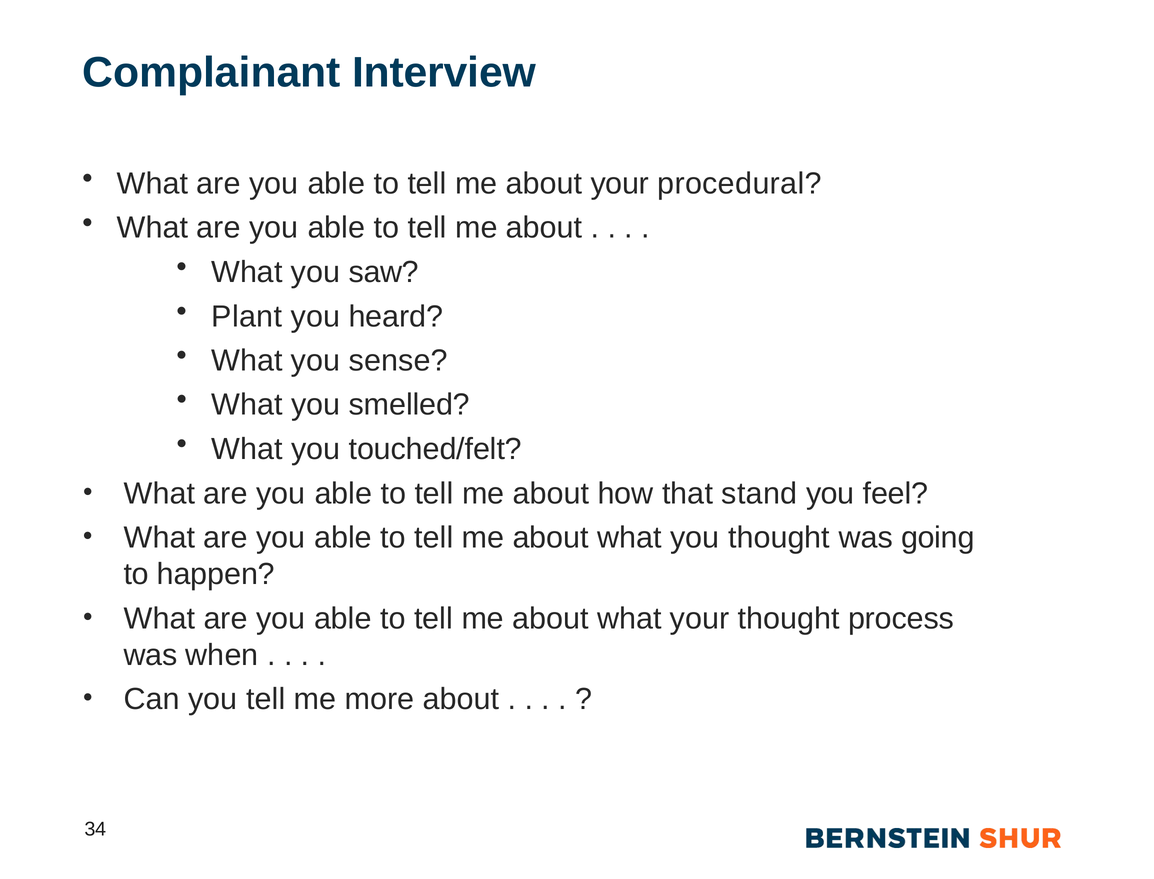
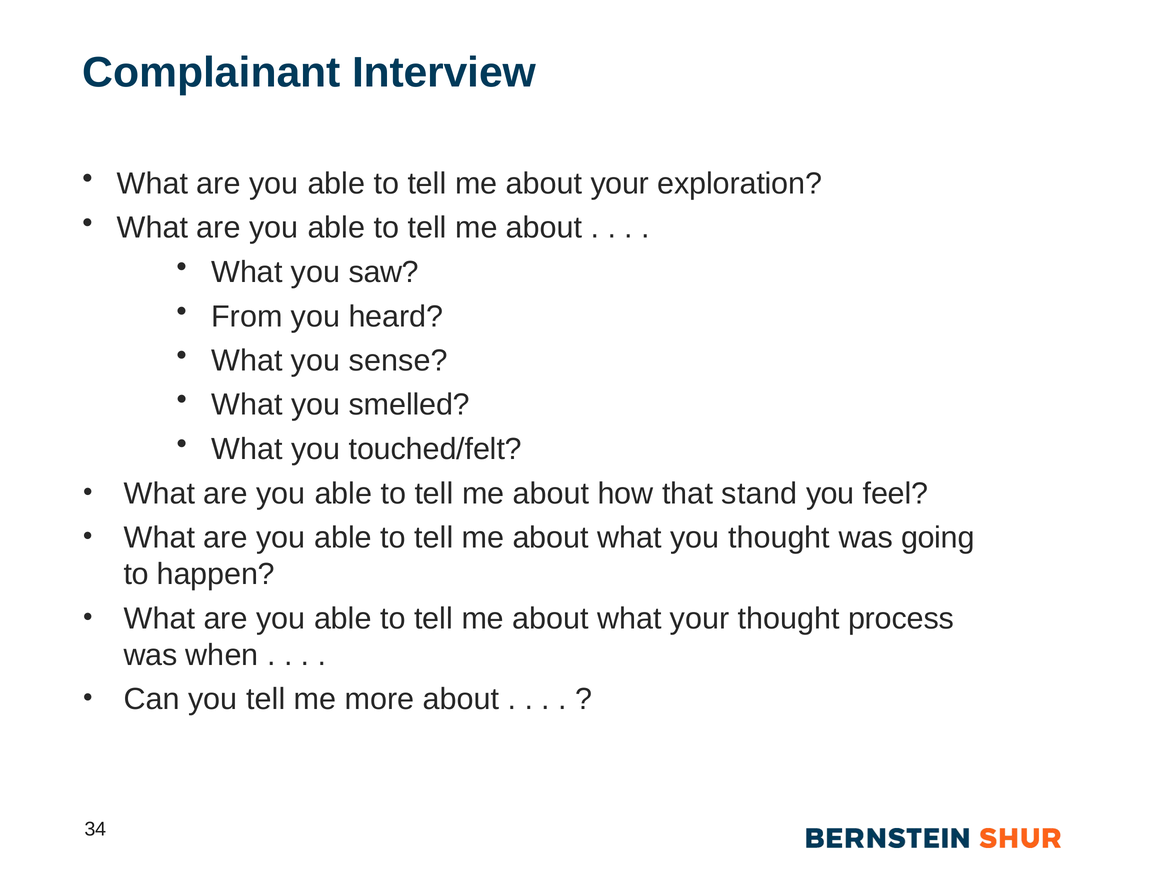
procedural: procedural -> exploration (740, 184)
Plant: Plant -> From (247, 317)
